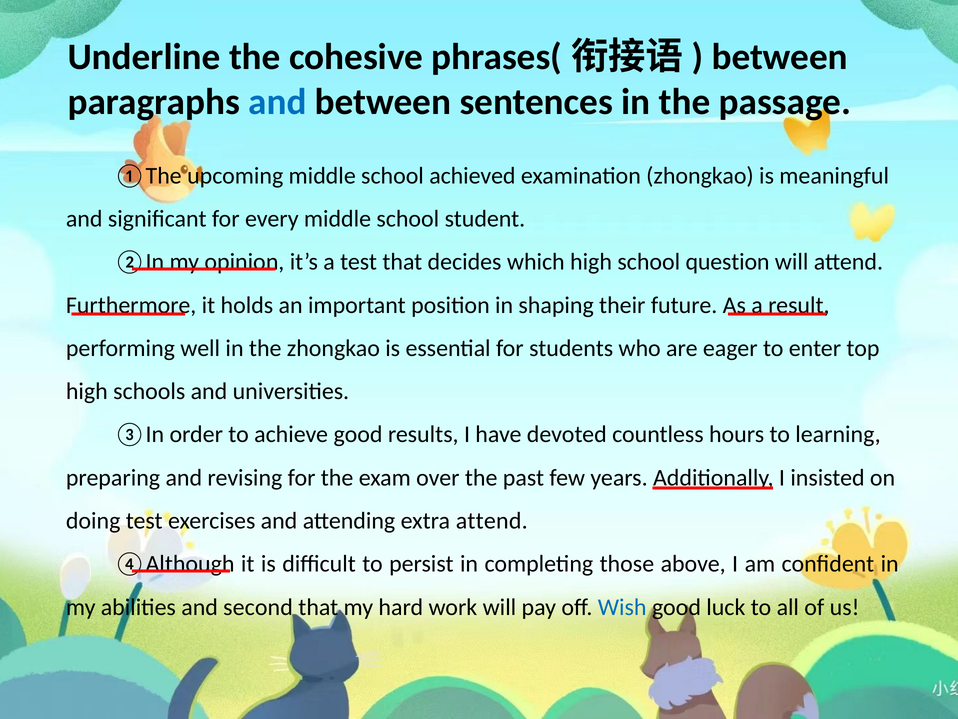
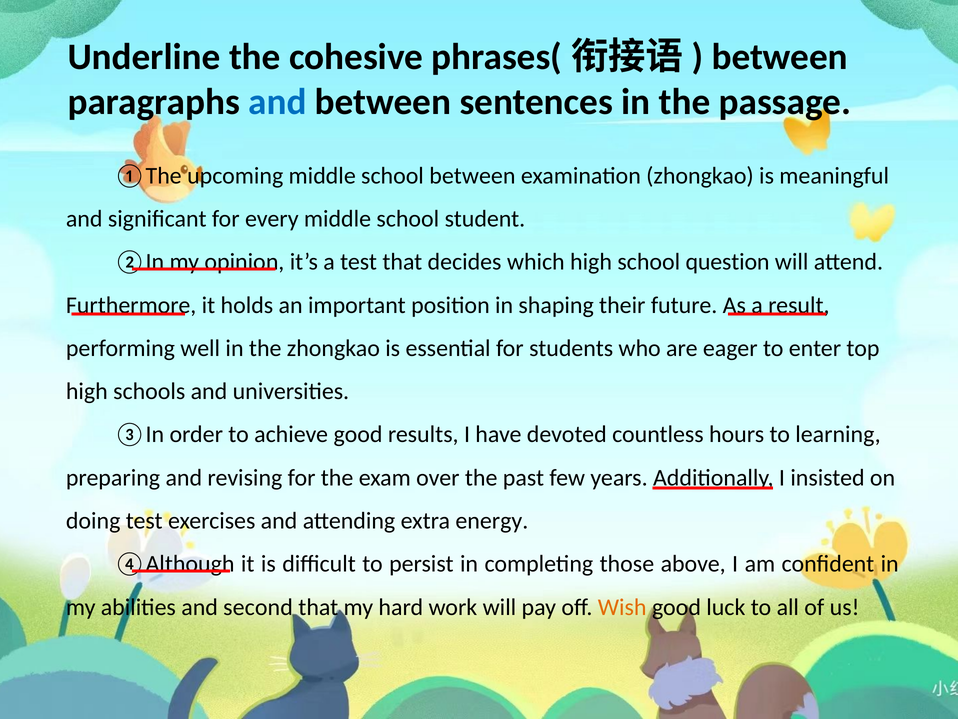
school achieved: achieved -> between (472, 176)
extra attend: attend -> energy (492, 520)
Wish colour: blue -> orange (622, 607)
